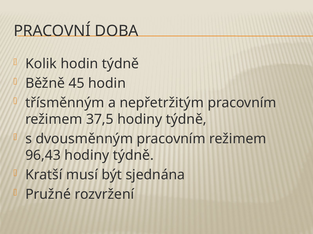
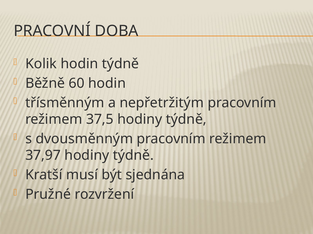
45: 45 -> 60 (77, 84)
96,43: 96,43 -> 37,97 (43, 156)
